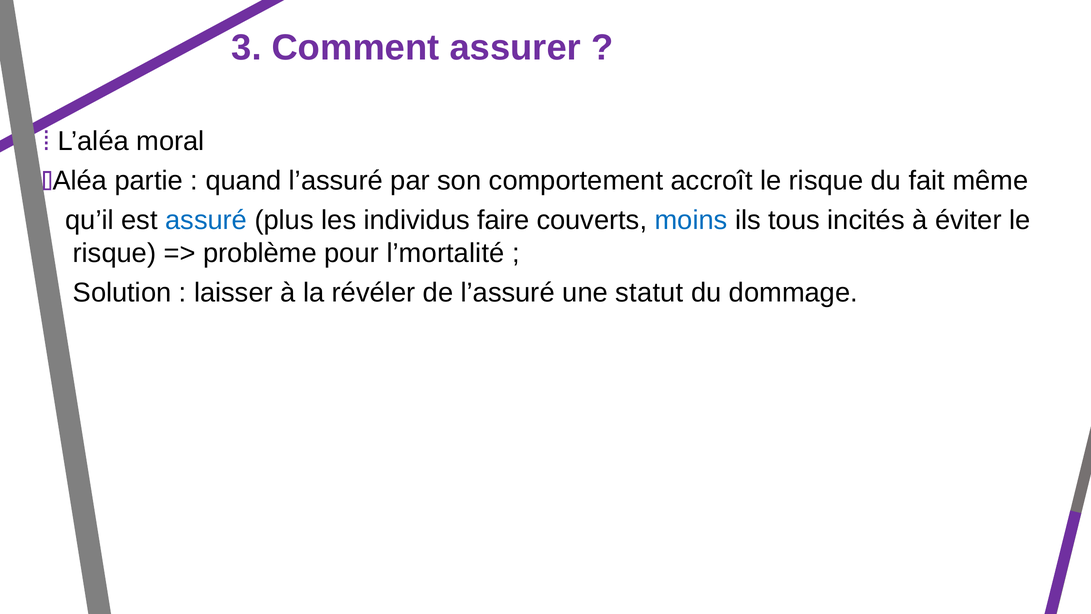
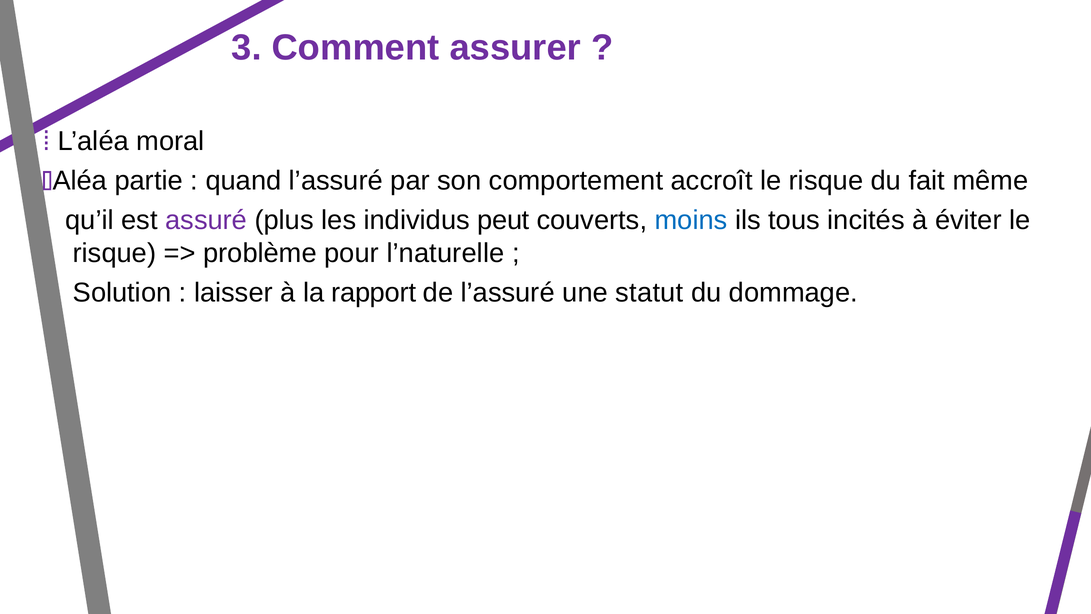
assuré colour: blue -> purple (206, 220)
faire: faire -> peut (503, 220)
l’mortalité: l’mortalité -> l’naturelle (446, 253)
révéler: révéler -> rapport (374, 292)
